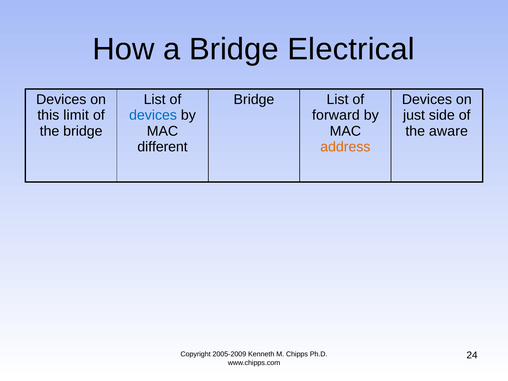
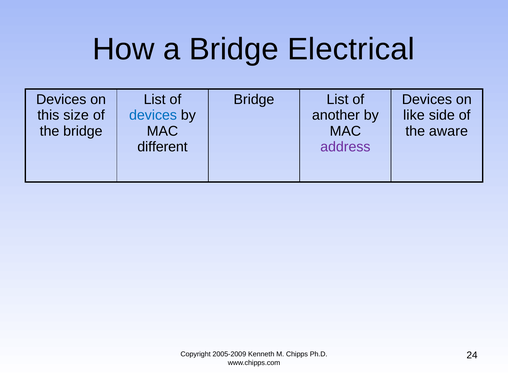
limit: limit -> size (76, 115)
forward: forward -> another (336, 115)
just: just -> like (414, 115)
address colour: orange -> purple (345, 147)
